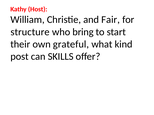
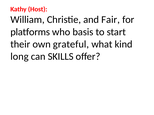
structure: structure -> platforms (30, 32)
bring: bring -> basis (83, 32)
post: post -> long (20, 57)
